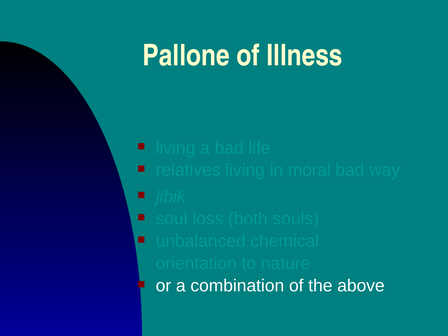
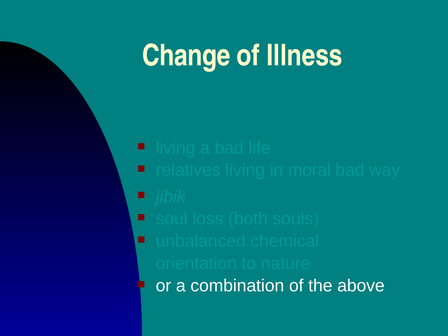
Pallone: Pallone -> Change (186, 56)
